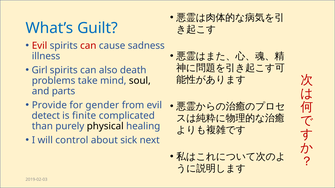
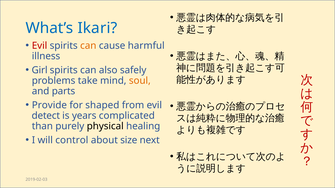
Guilt: Guilt -> Ikari (97, 28)
can colour: red -> orange (88, 46)
sadness: sadness -> harmful (146, 46)
death: death -> safely (133, 70)
soul colour: black -> orange (140, 81)
gender: gender -> shaped (102, 105)
finite: finite -> years (84, 116)
sick: sick -> size (129, 140)
